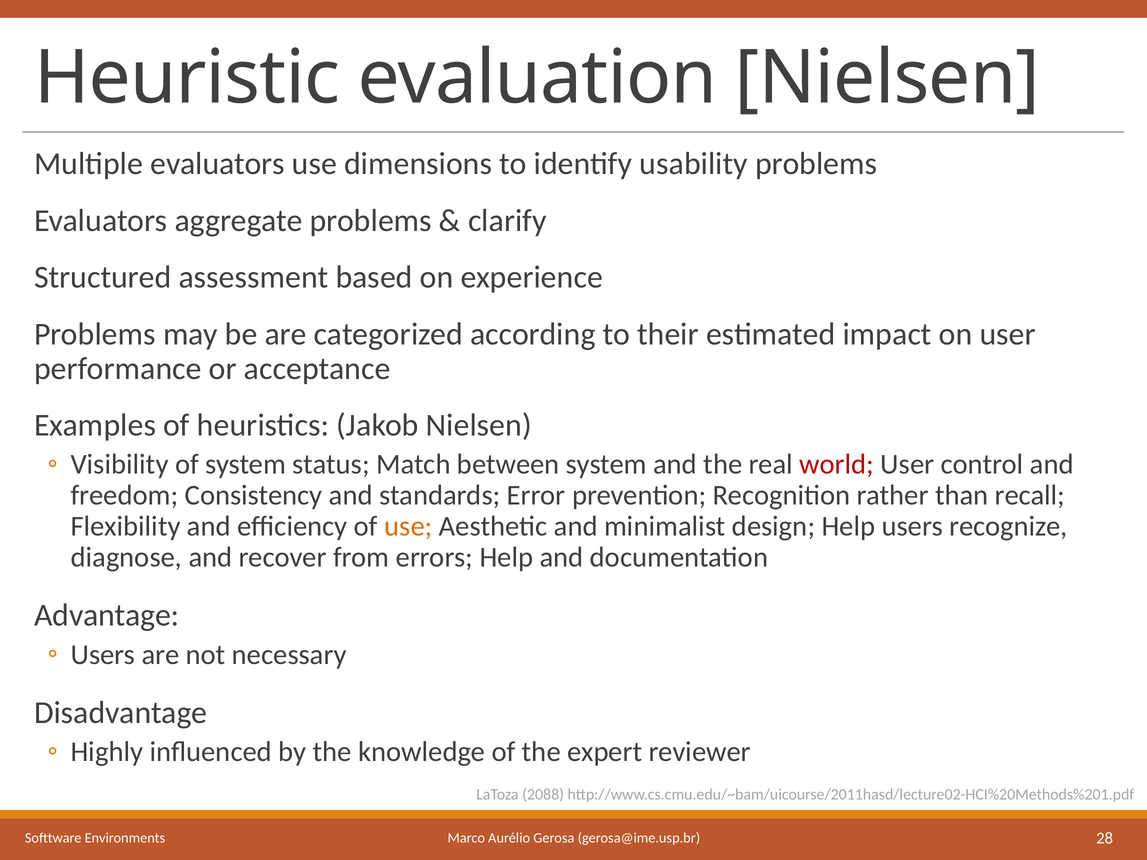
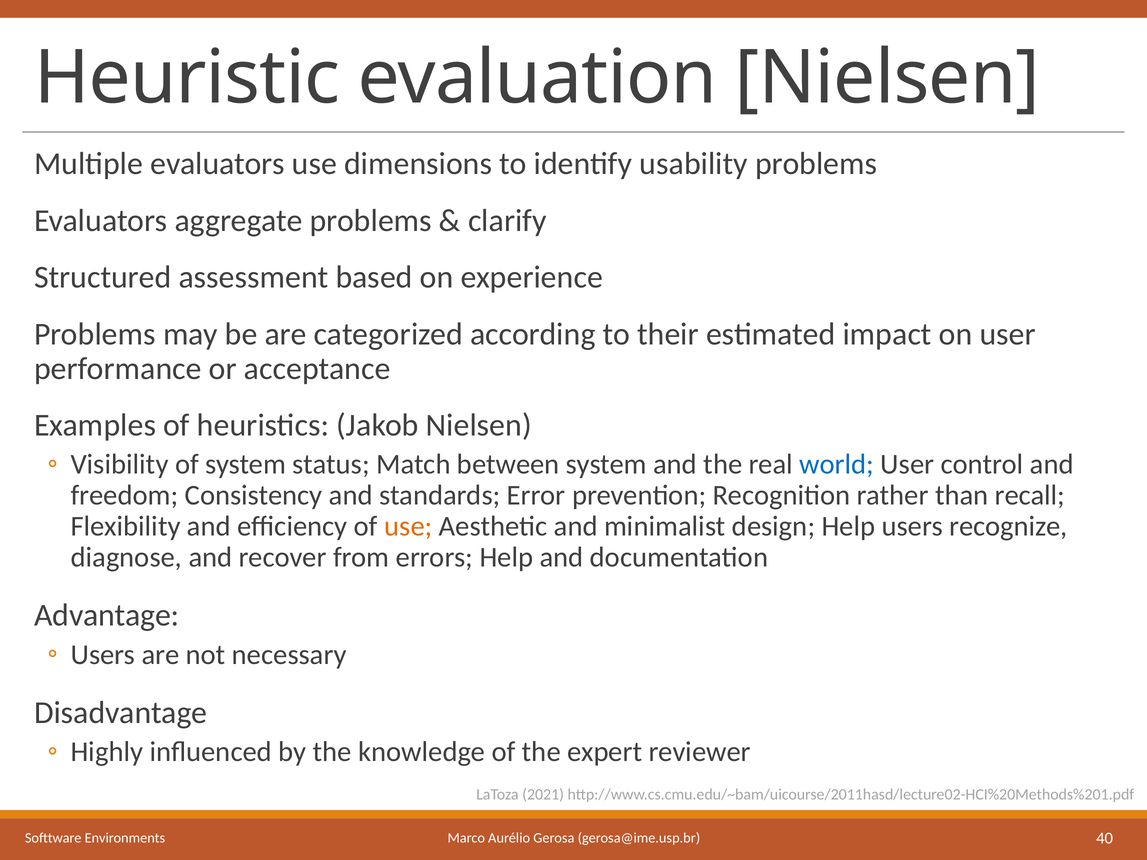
world colour: red -> blue (837, 465)
2088: 2088 -> 2021 (543, 795)
28: 28 -> 40 (1105, 838)
